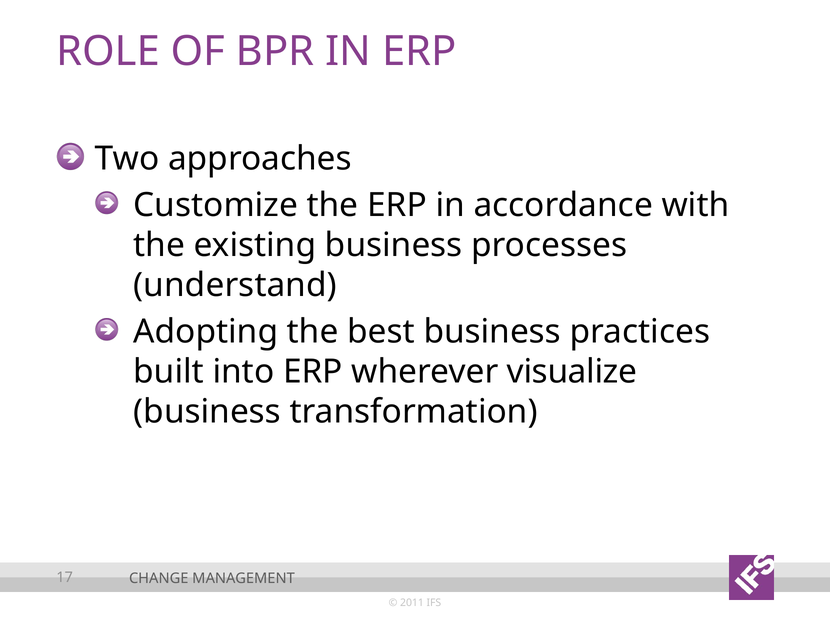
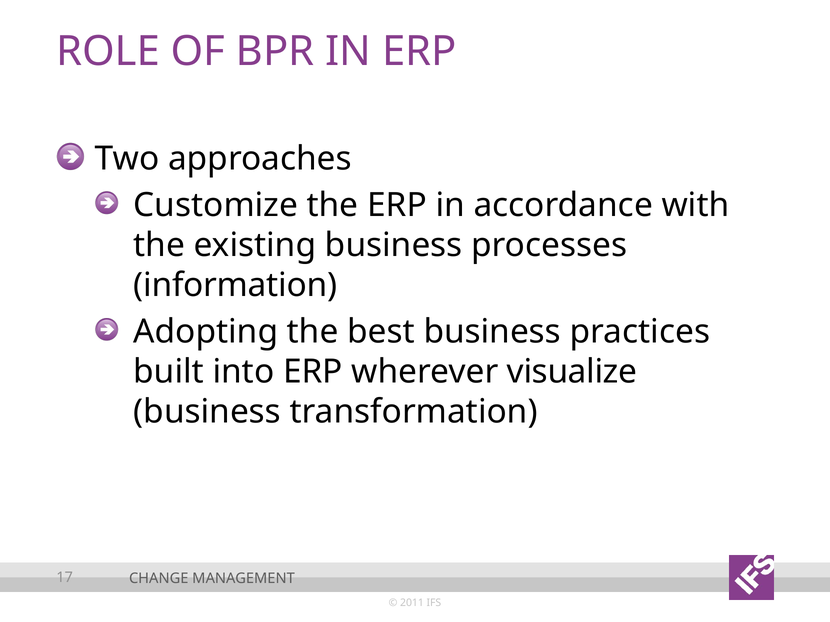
understand: understand -> information (235, 286)
